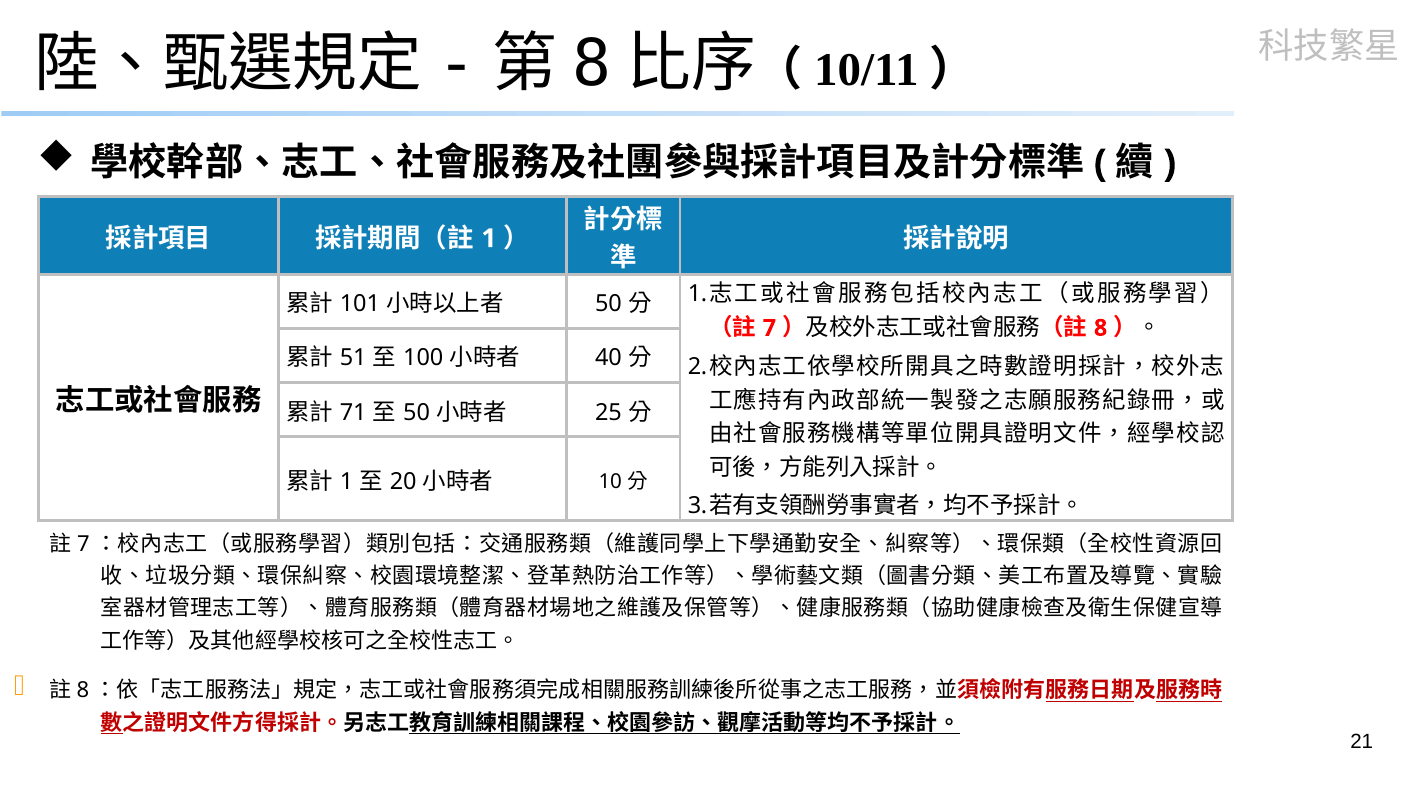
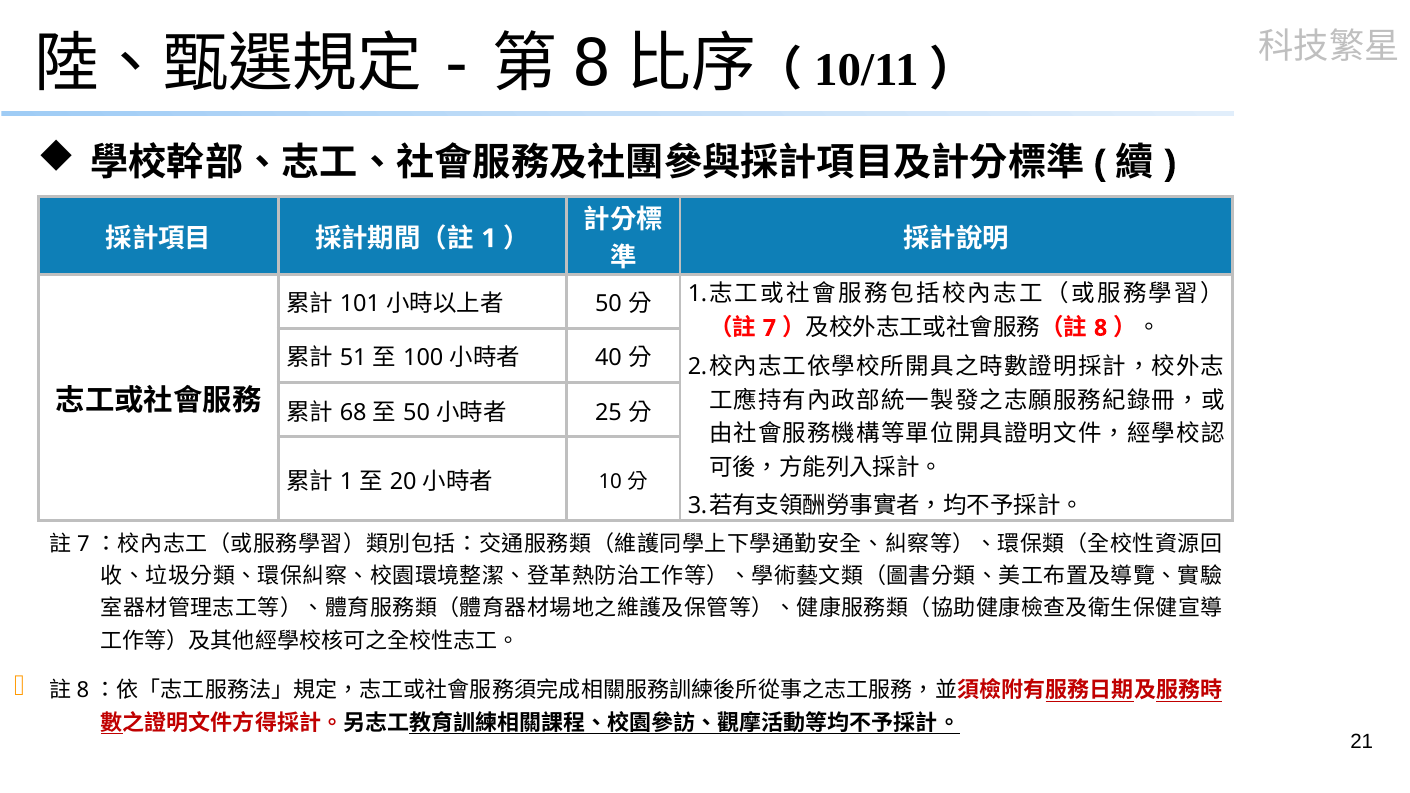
71: 71 -> 68 (353, 412)
